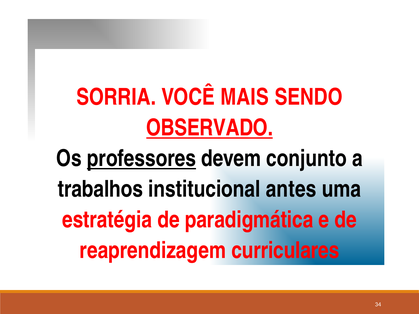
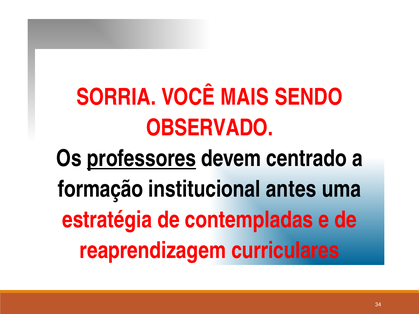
OBSERVADO underline: present -> none (210, 128)
conjunto: conjunto -> centrado (307, 159)
trabalhos: trabalhos -> formação (100, 189)
paradigmática: paradigmática -> contempladas (249, 220)
